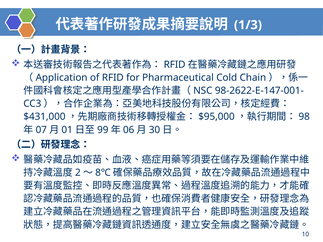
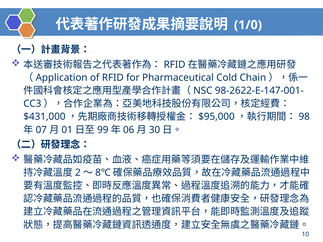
1/3: 1/3 -> 1/0 (248, 25)
